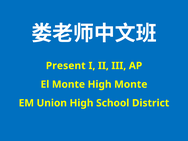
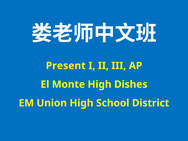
High Monte: Monte -> Dishes (131, 84)
